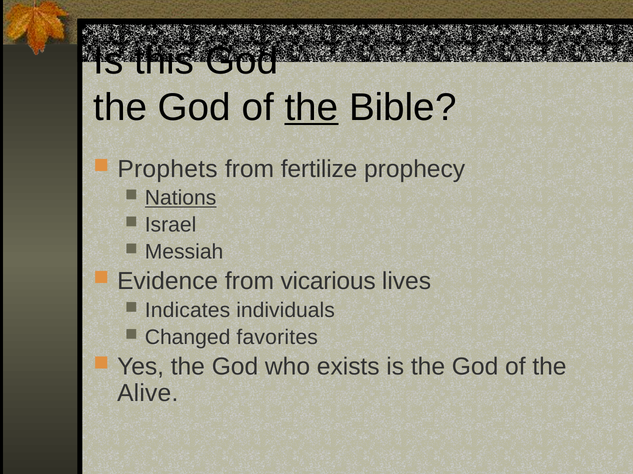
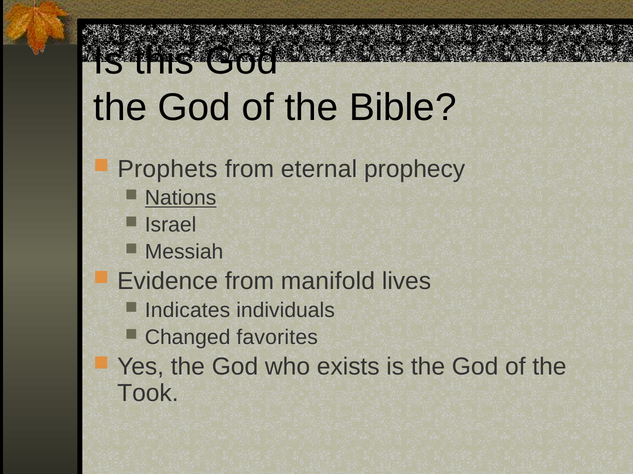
the underline: present -> none (311, 108)
fertilize: fertilize -> eternal (319, 169)
vicarious: vicarious -> manifold (328, 282)
Alive: Alive -> Took (148, 394)
